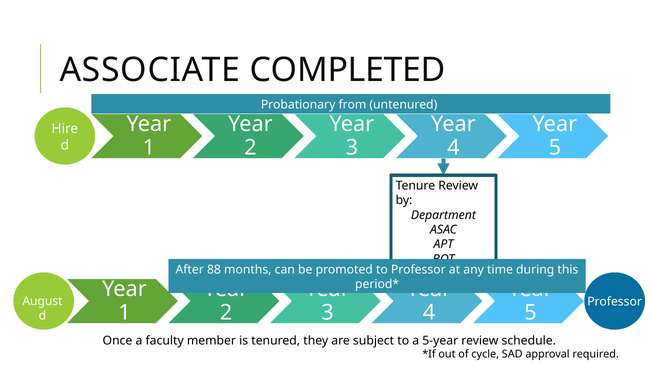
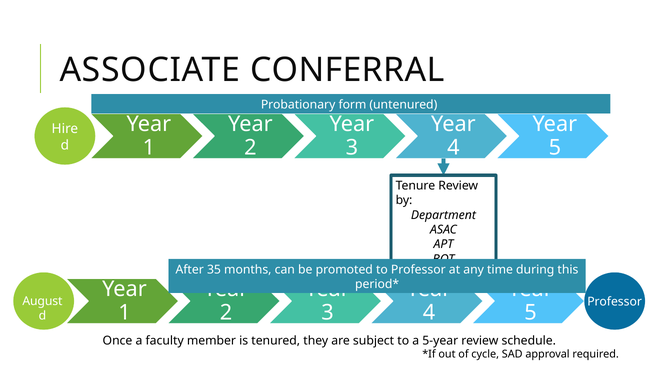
COMPLETED: COMPLETED -> CONFERRAL (347, 70)
from: from -> form (352, 105)
88: 88 -> 35 (214, 270)
